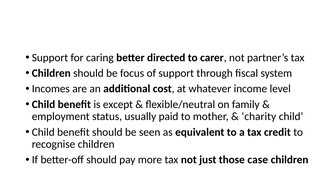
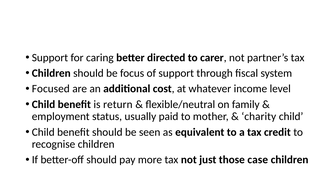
Incomes: Incomes -> Focused (51, 89)
except: except -> return (118, 104)
